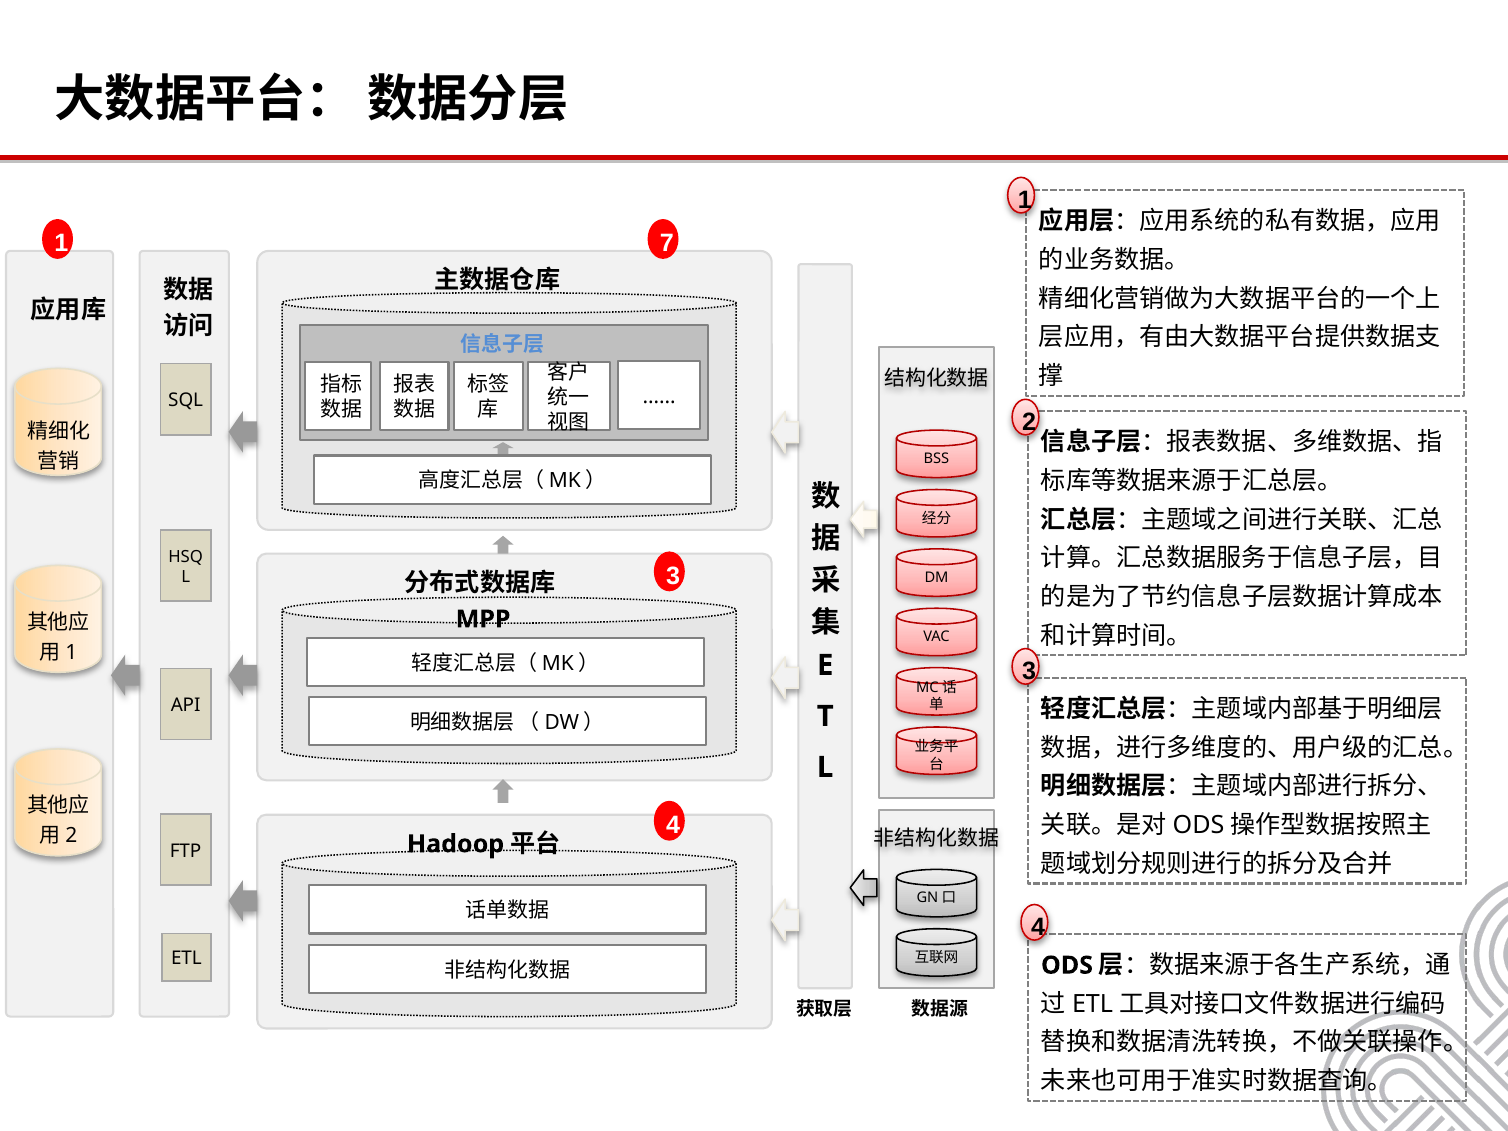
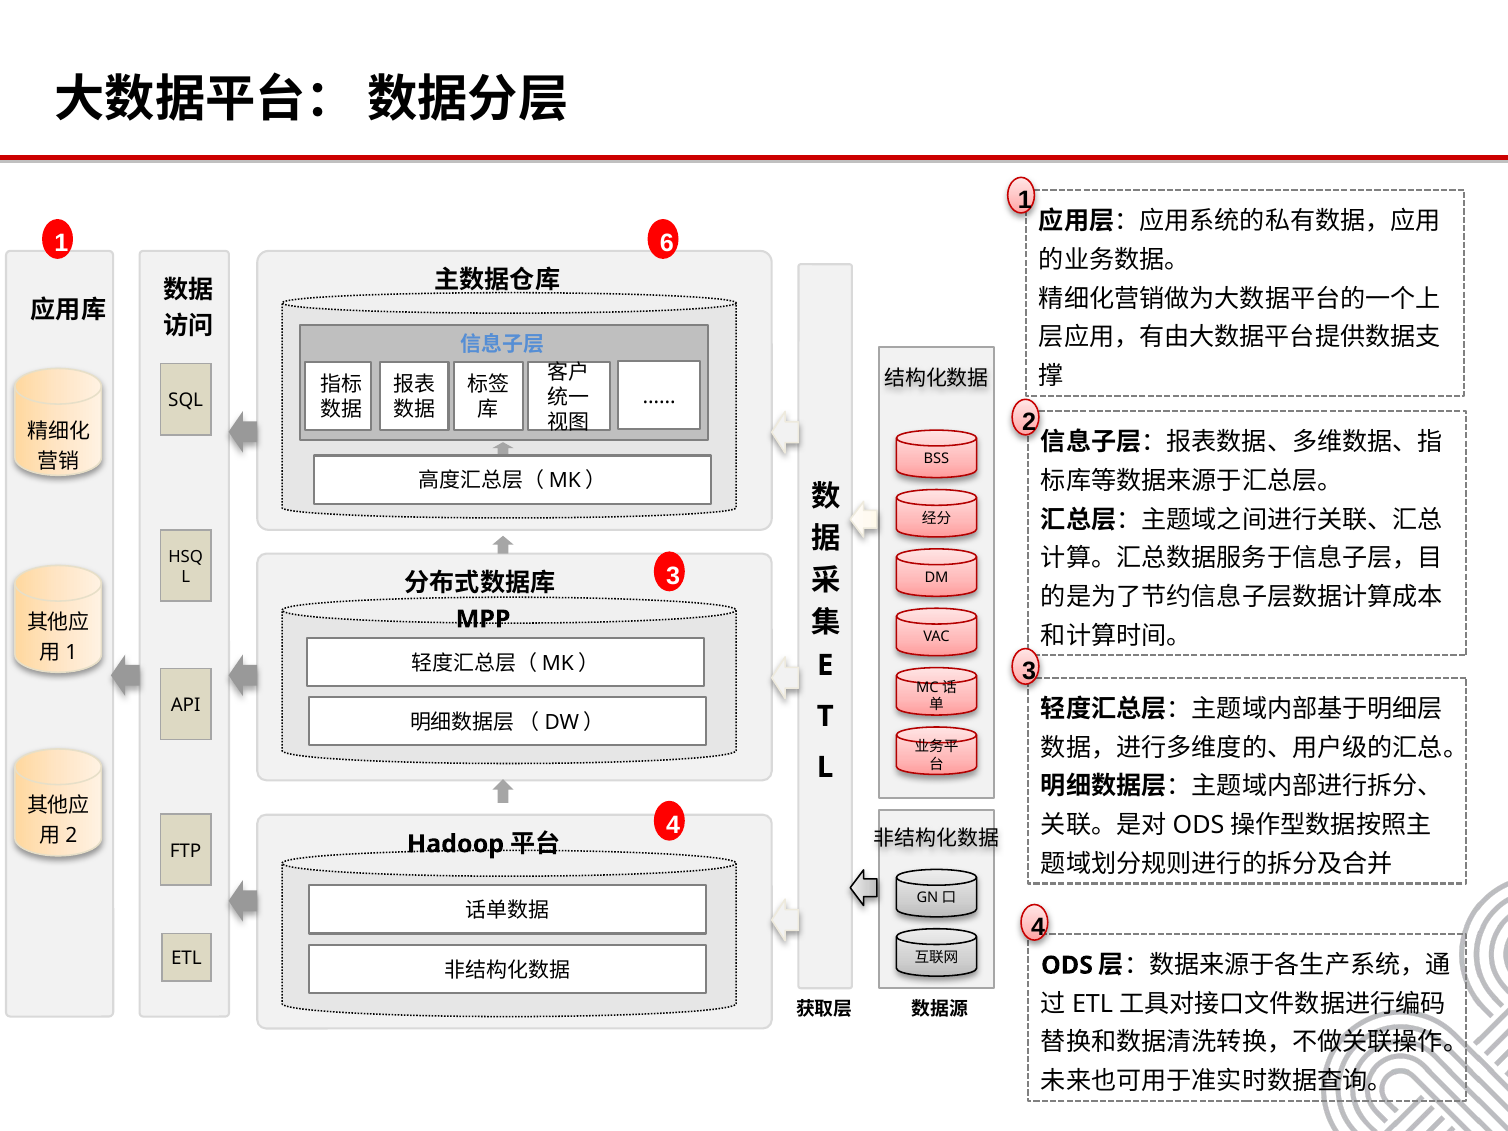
7: 7 -> 6 (667, 244)
